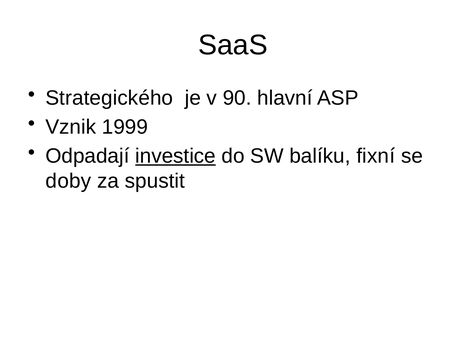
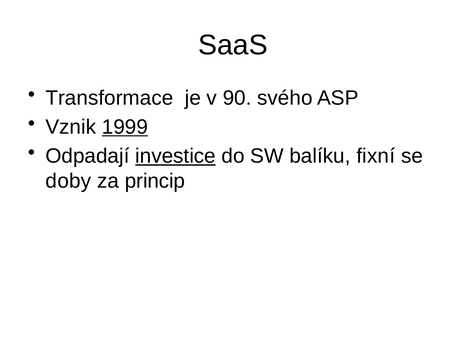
Strategického: Strategického -> Transformace (109, 98)
hlavní: hlavní -> svého (285, 98)
1999 underline: none -> present (125, 127)
spustit: spustit -> princip (155, 181)
